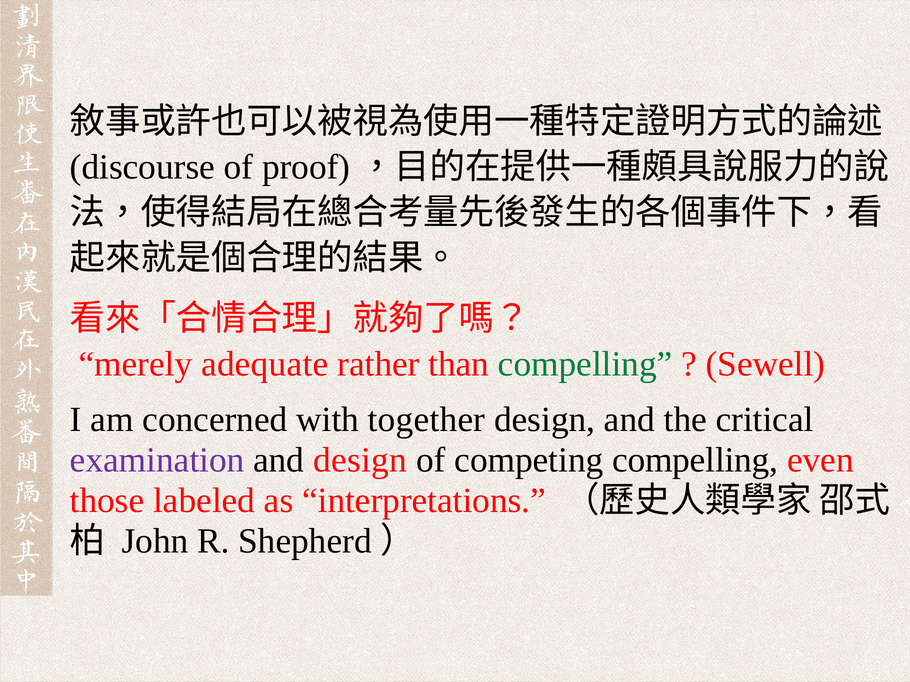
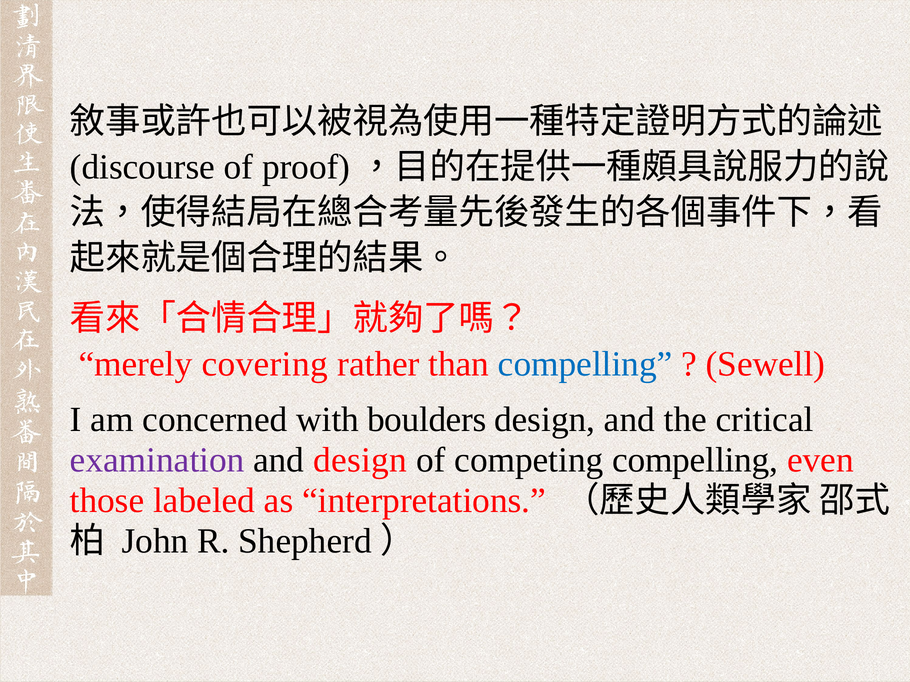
adequate: adequate -> covering (265, 364)
compelling colour: green -> blue (585, 364)
together: together -> boulders (427, 420)
